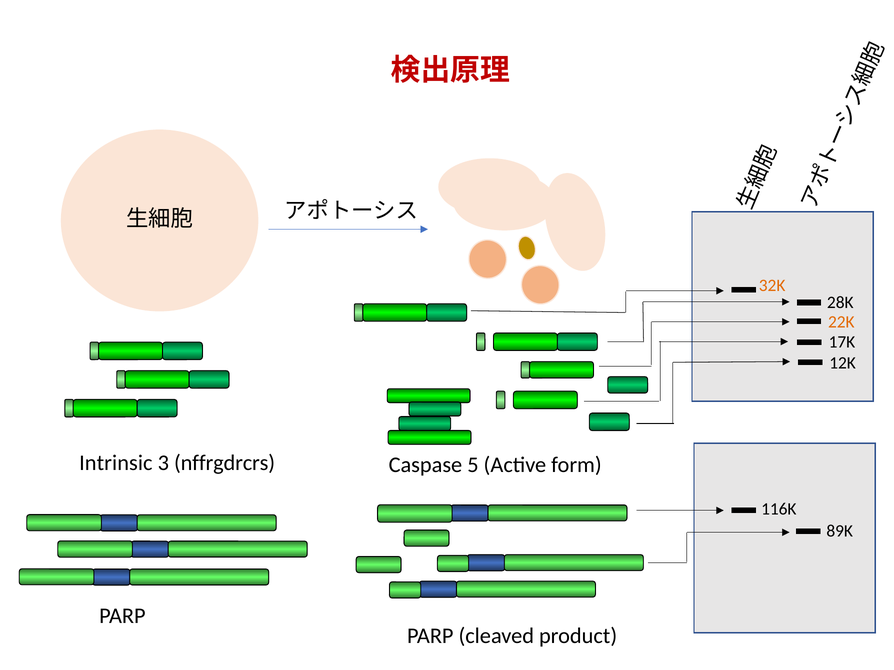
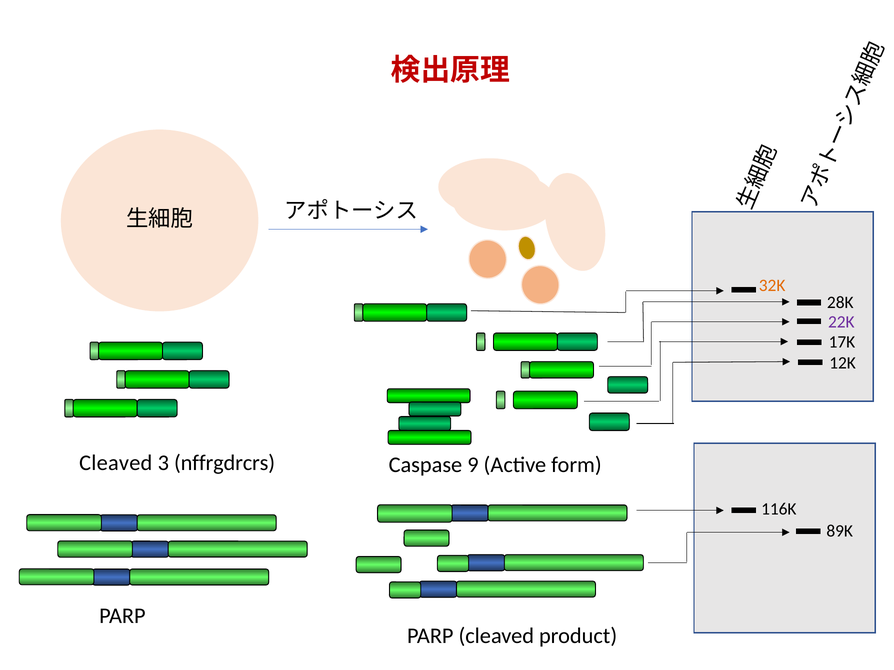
22K colour: orange -> purple (841, 322)
Intrinsic: Intrinsic -> Cleaved (116, 463)
5: 5 -> 9 (473, 465)
